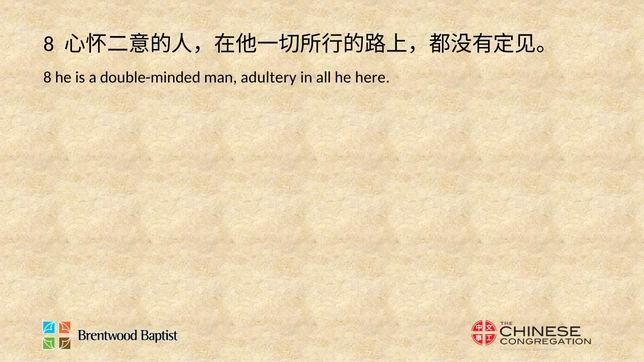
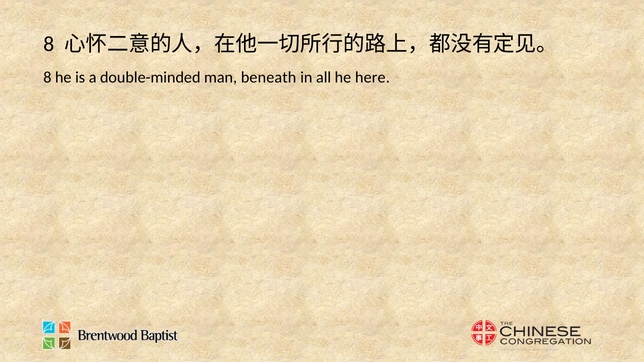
adultery: adultery -> beneath (269, 77)
